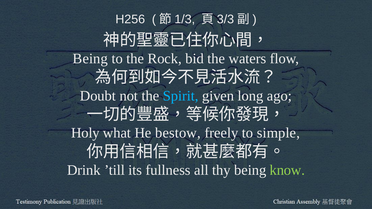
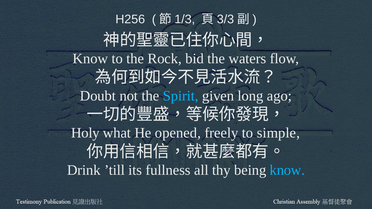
Being: Being -> Know (90, 59)
bestow: bestow -> opened (178, 133)
know colour: light green -> light blue (287, 170)
